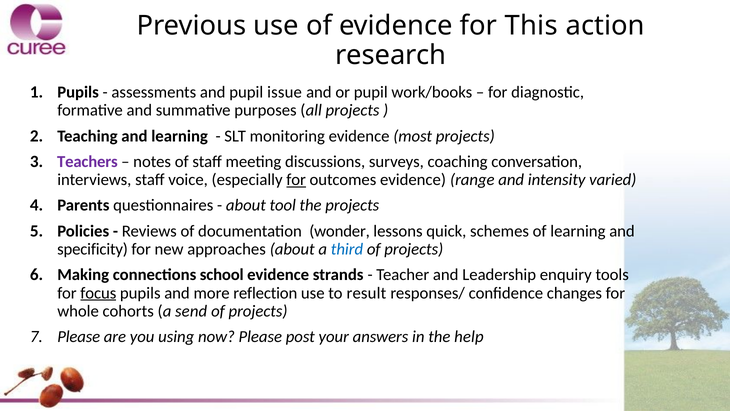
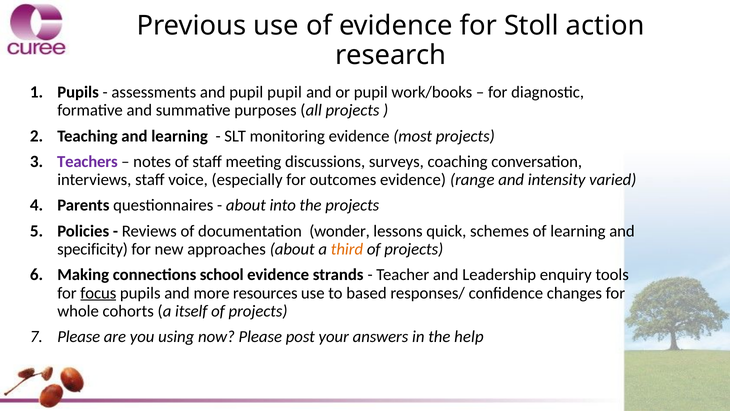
This: This -> Stoll (531, 26)
pupil issue: issue -> pupil (285, 92)
for underline: present -> none (296, 180)
tool: tool -> into (283, 205)
third colour: blue -> orange (347, 249)
reflection: reflection -> resources (265, 293)
result: result -> based (366, 293)
send: send -> itself (191, 311)
